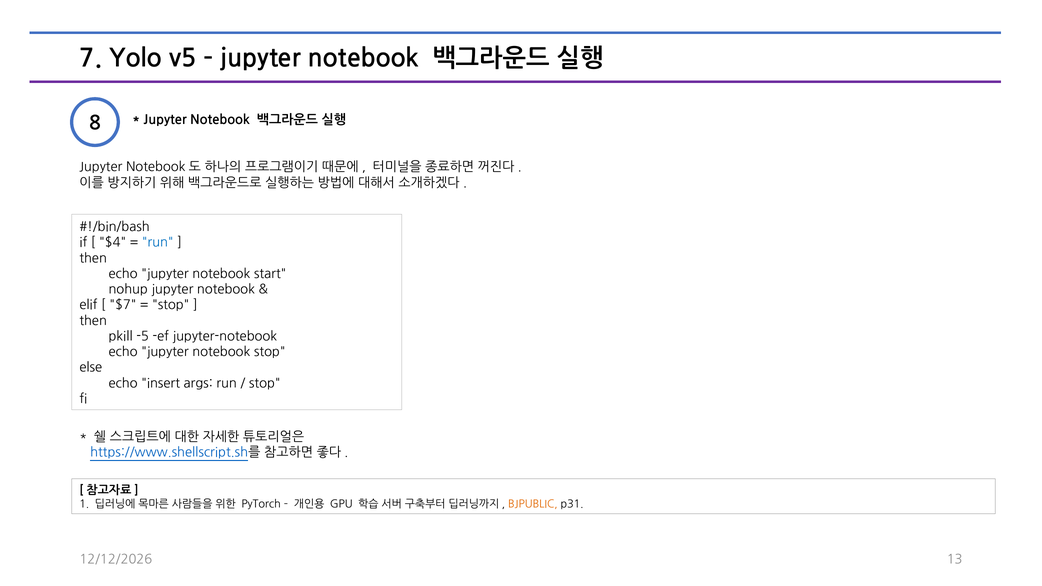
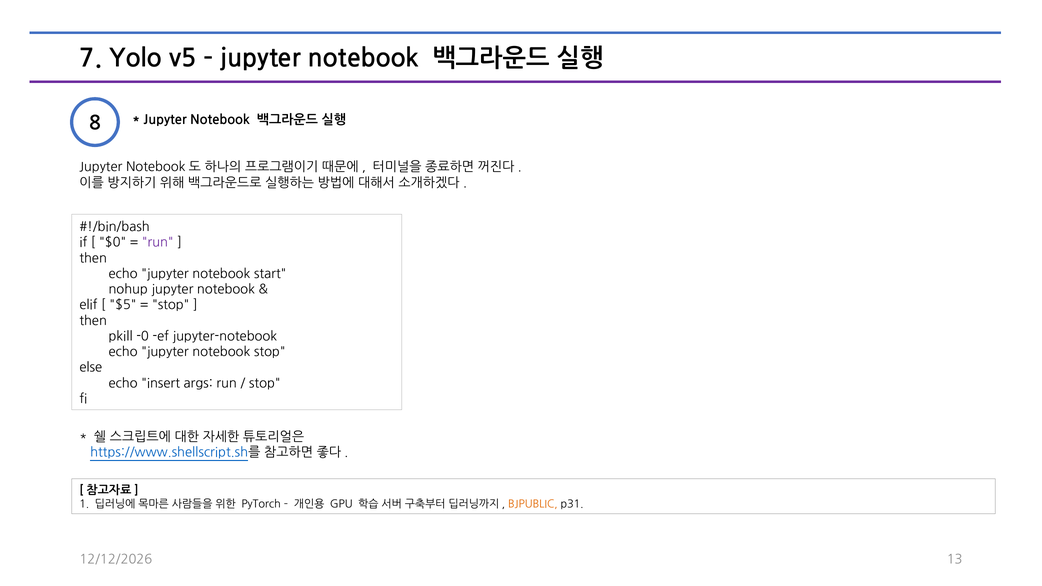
$4: $4 -> $0 (113, 243)
run colour: blue -> purple (158, 243)
$7: $7 -> $5 (123, 305)
-5: -5 -> -0 (143, 336)
